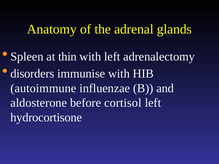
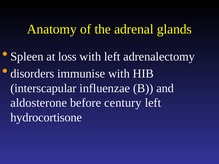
thin: thin -> loss (67, 57)
autoimmune: autoimmune -> interscapular (43, 88)
cortisol: cortisol -> century (123, 103)
